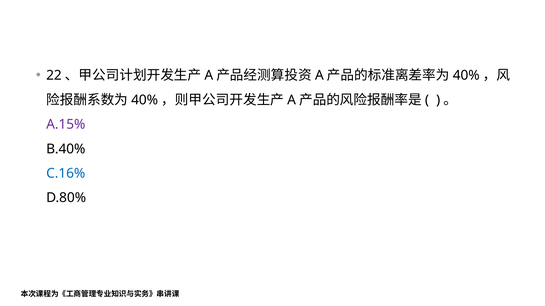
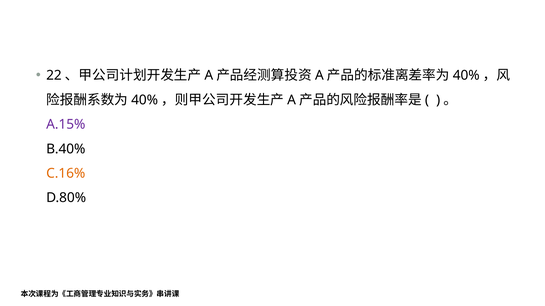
C.16% colour: blue -> orange (66, 174)
